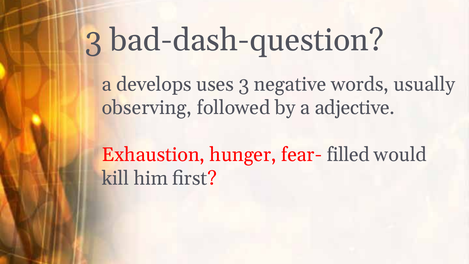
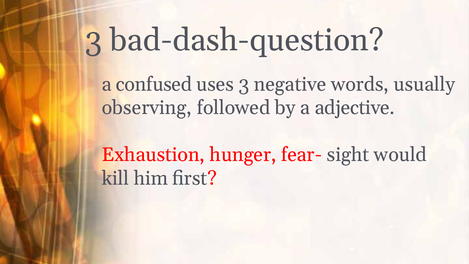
develops: develops -> confused (154, 84)
filled: filled -> sight (348, 155)
